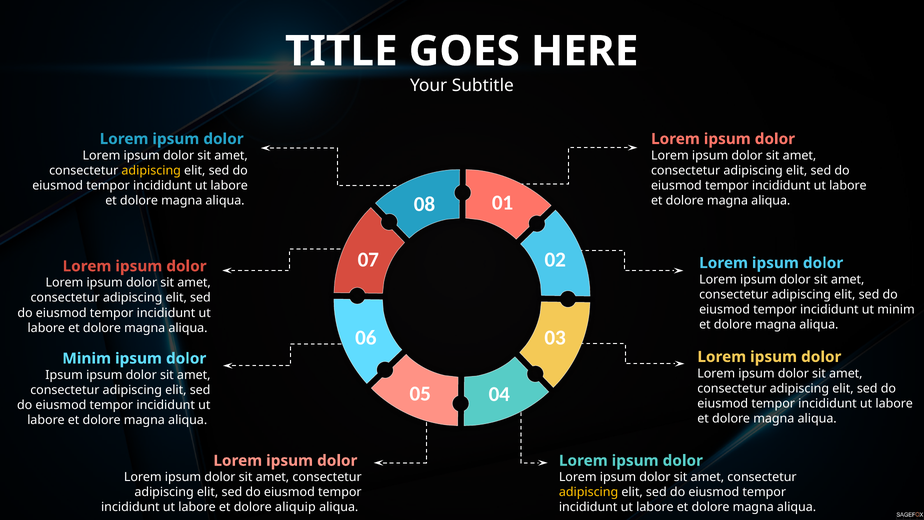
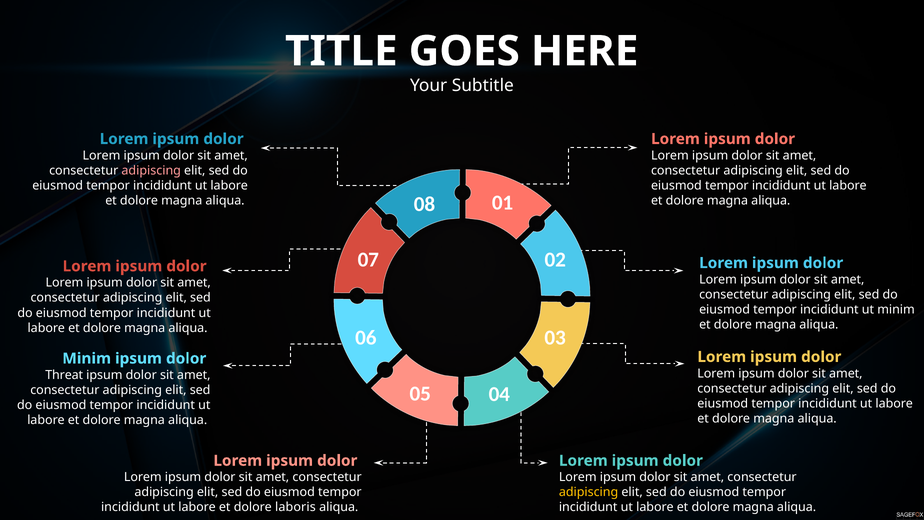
adipiscing colour: yellow -> pink (151, 170)
Ipsum: Ipsum -> Threat (64, 375)
aliquip: aliquip -> laboris (295, 507)
